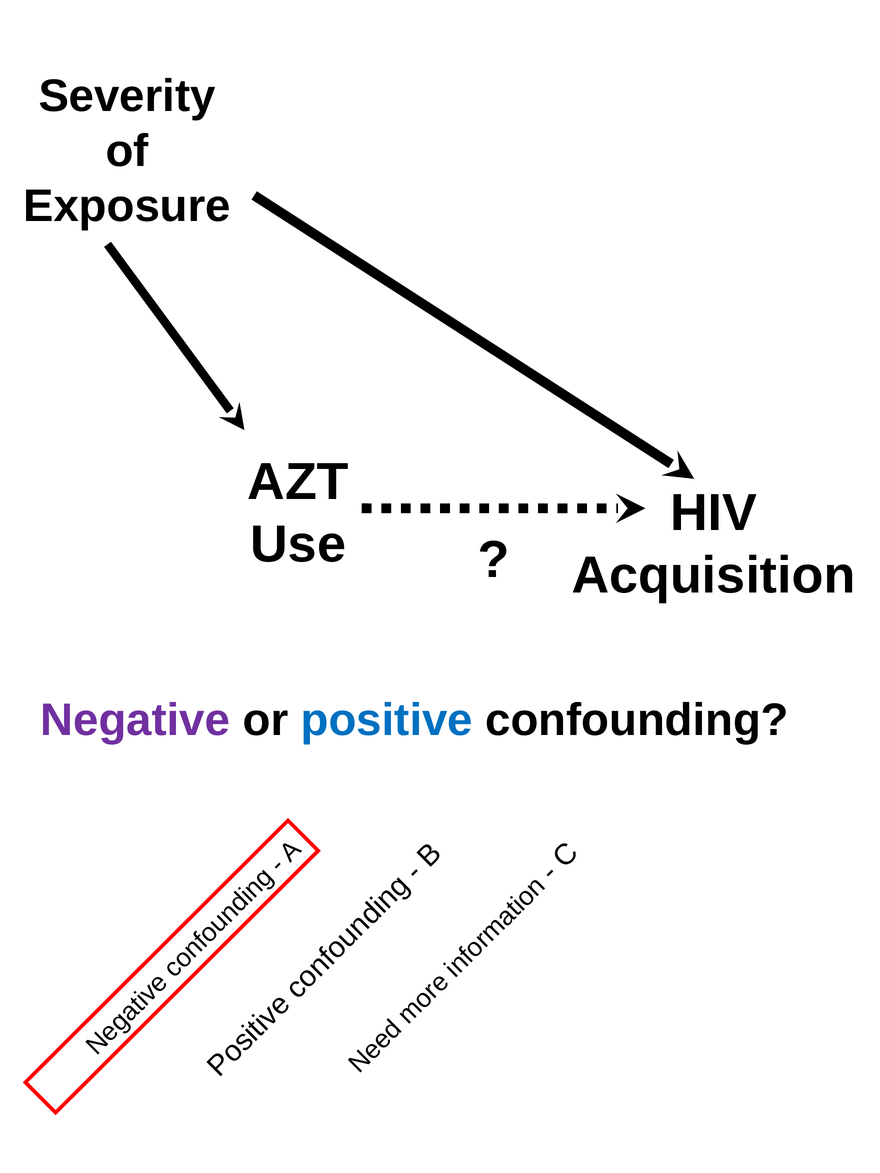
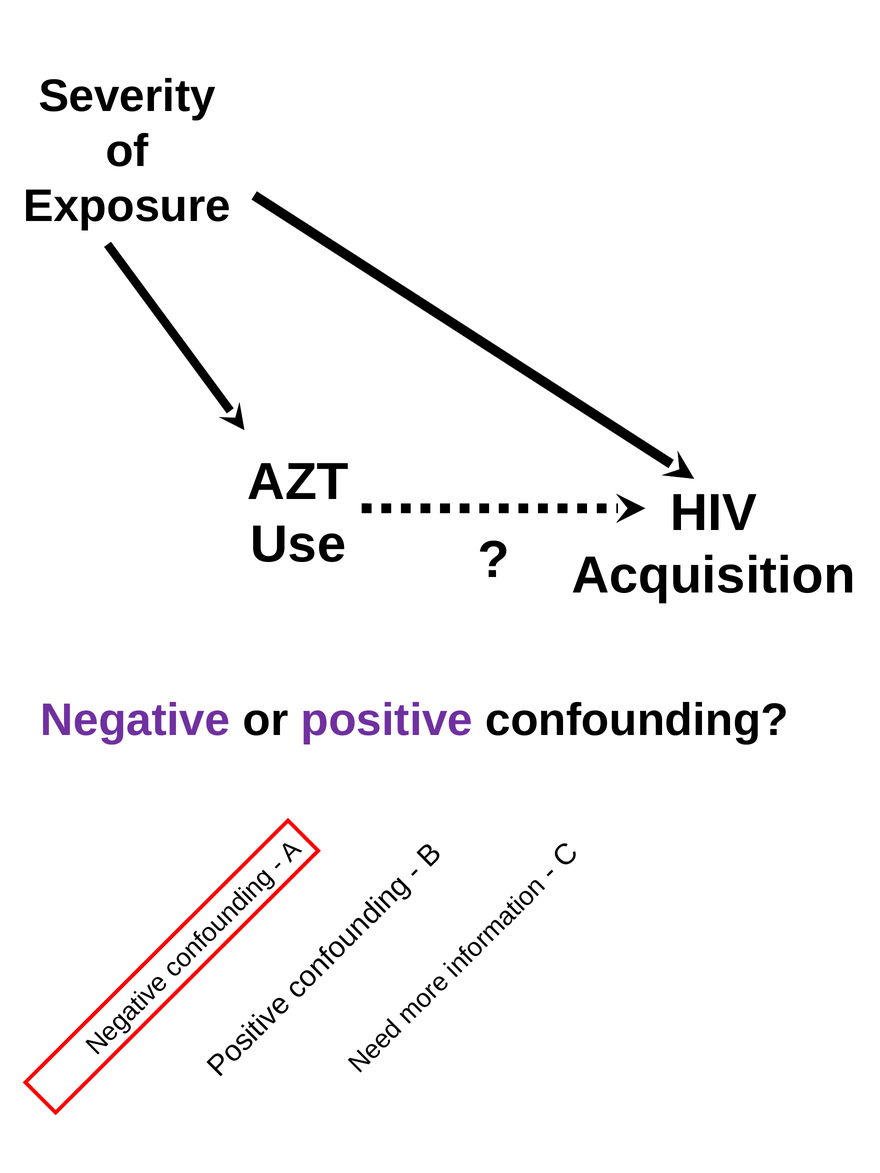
positive colour: blue -> purple (387, 720)
